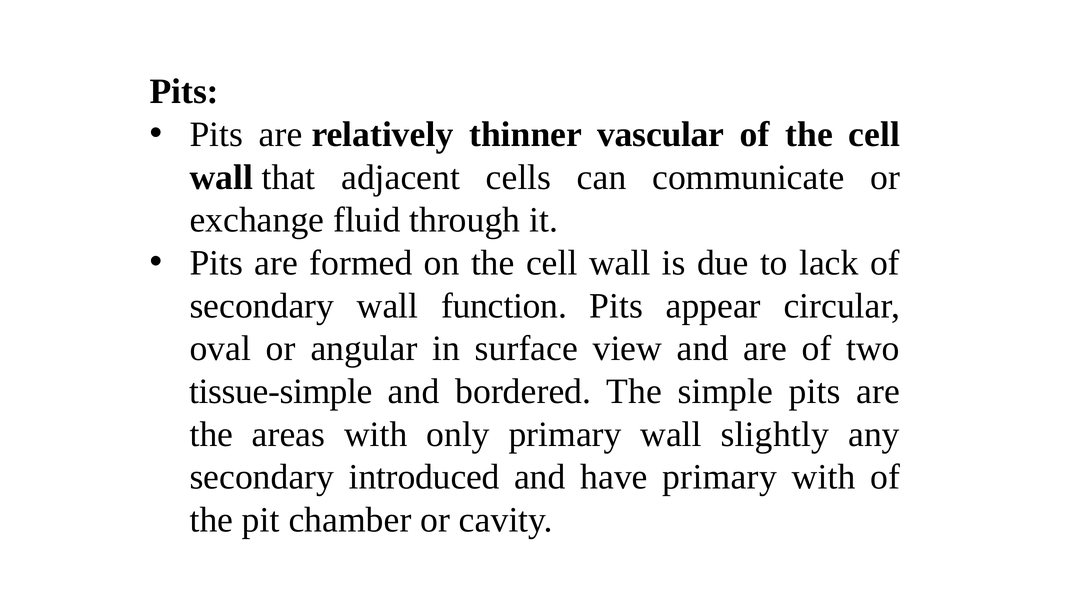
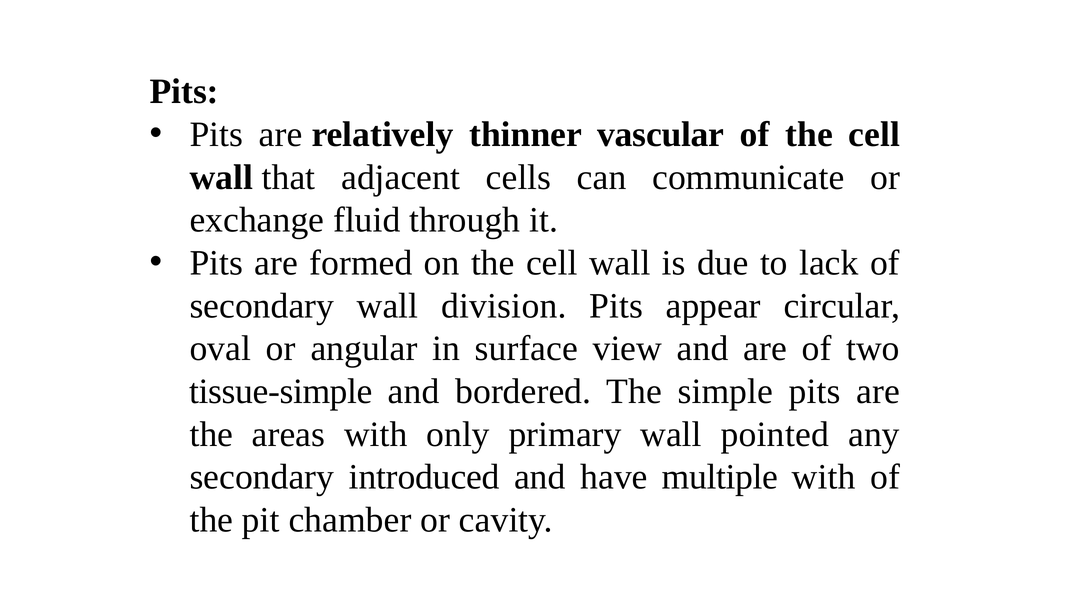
function: function -> division (504, 306)
slightly: slightly -> pointed (775, 434)
have primary: primary -> multiple (720, 477)
